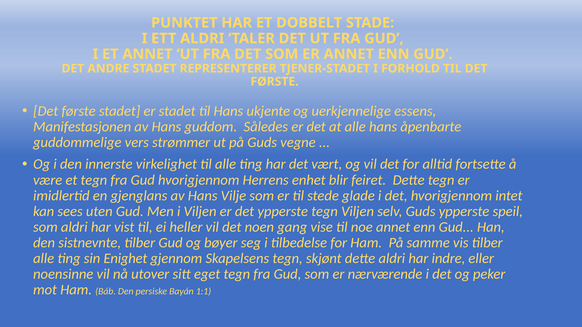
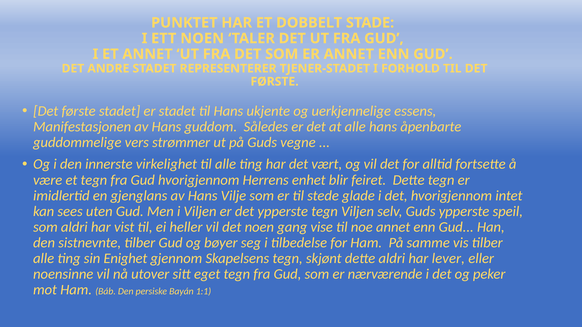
ETT ALDRI: ALDRI -> NOEN (202, 38)
indre: indre -> lever (448, 259)
